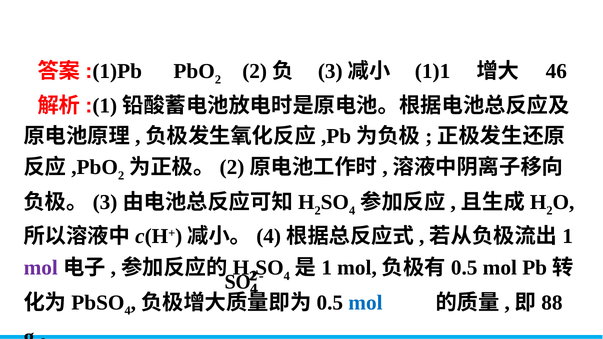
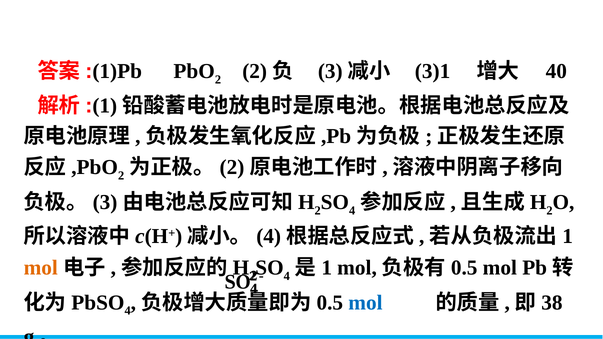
1)1: 1)1 -> 3)1 (433, 71)
46: 46 -> 40 (556, 71)
mol colour: purple -> orange (41, 268)
88: 88 -> 38 (552, 303)
